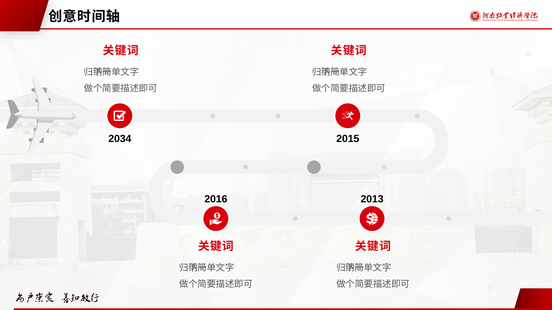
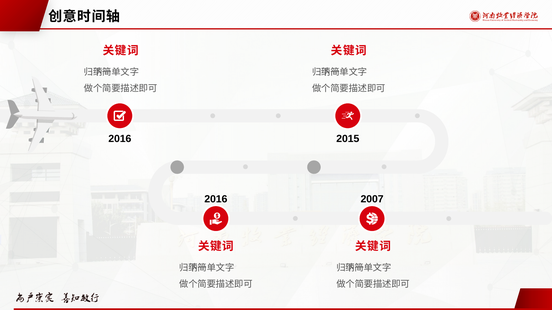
2034: 2034 -> 2016 (120, 139)
2013: 2013 -> 2007 (372, 200)
